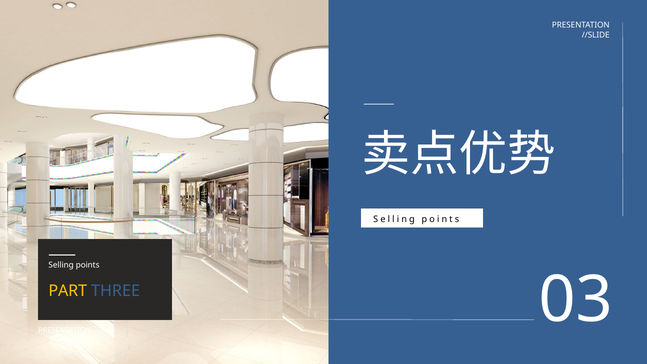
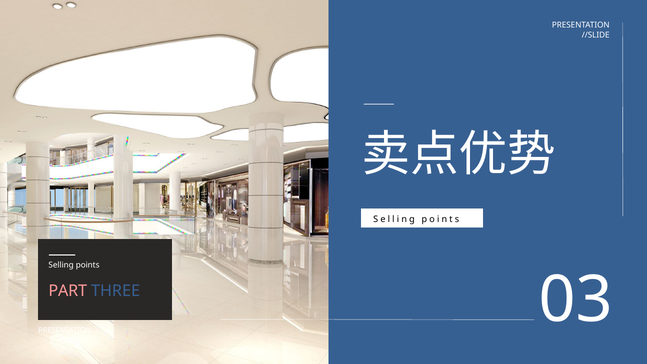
PART colour: yellow -> pink (68, 291)
